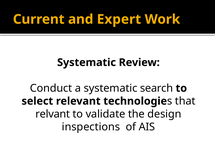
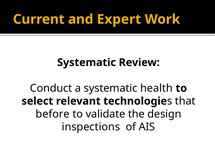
search: search -> health (156, 88)
relvant: relvant -> before (53, 114)
